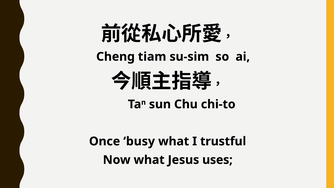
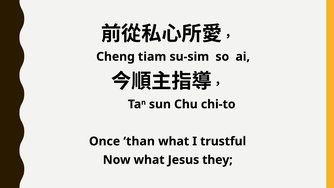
busy: busy -> than (139, 141)
uses: uses -> they (217, 160)
